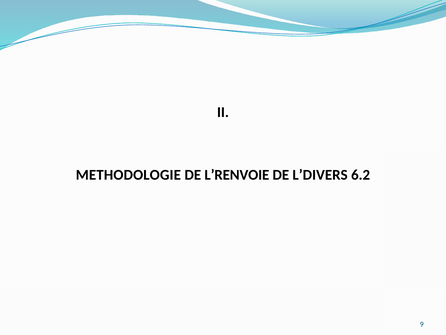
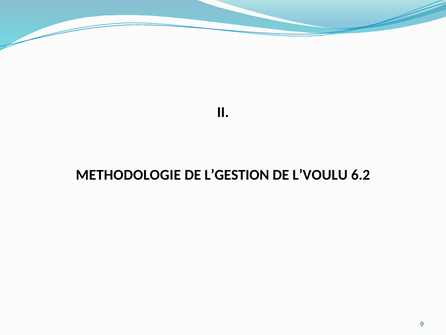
L’RENVOIE: L’RENVOIE -> L’GESTION (237, 175)
L’DIVERS: L’DIVERS -> L’VOULU (320, 175)
